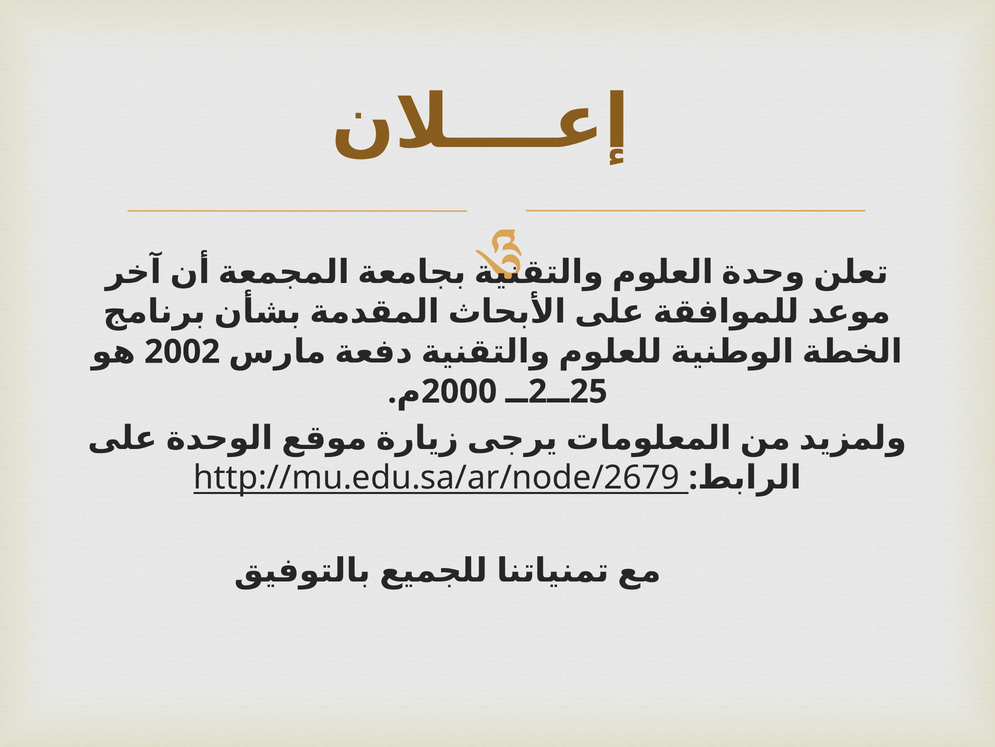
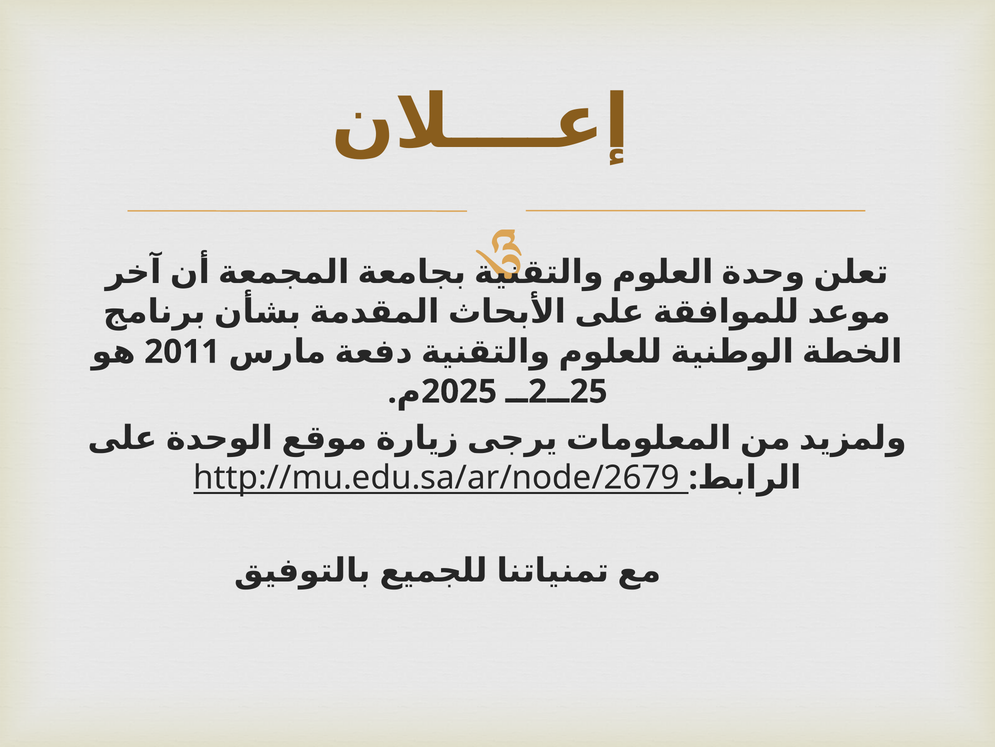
2002: 2002 -> 2011 (182, 351)
2000: 2000 -> 2025 (459, 391)
